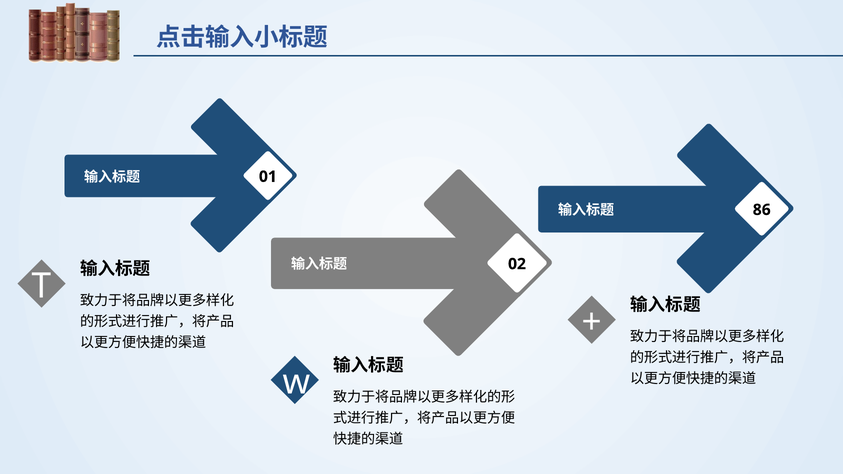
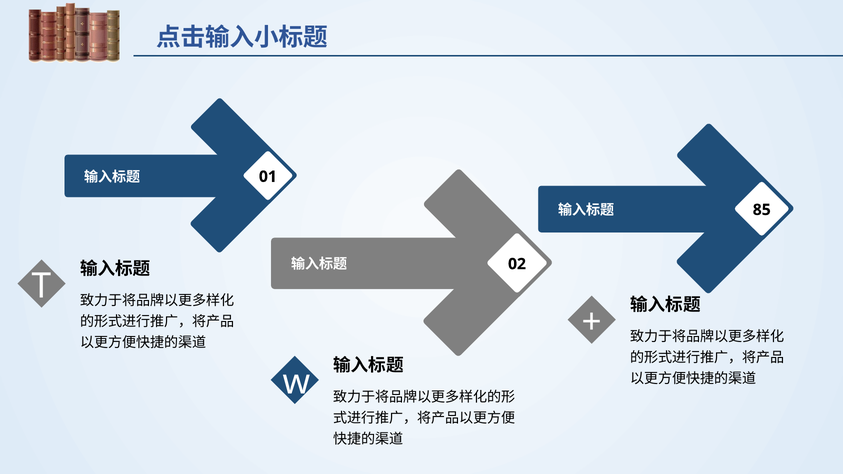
86: 86 -> 85 (762, 210)
